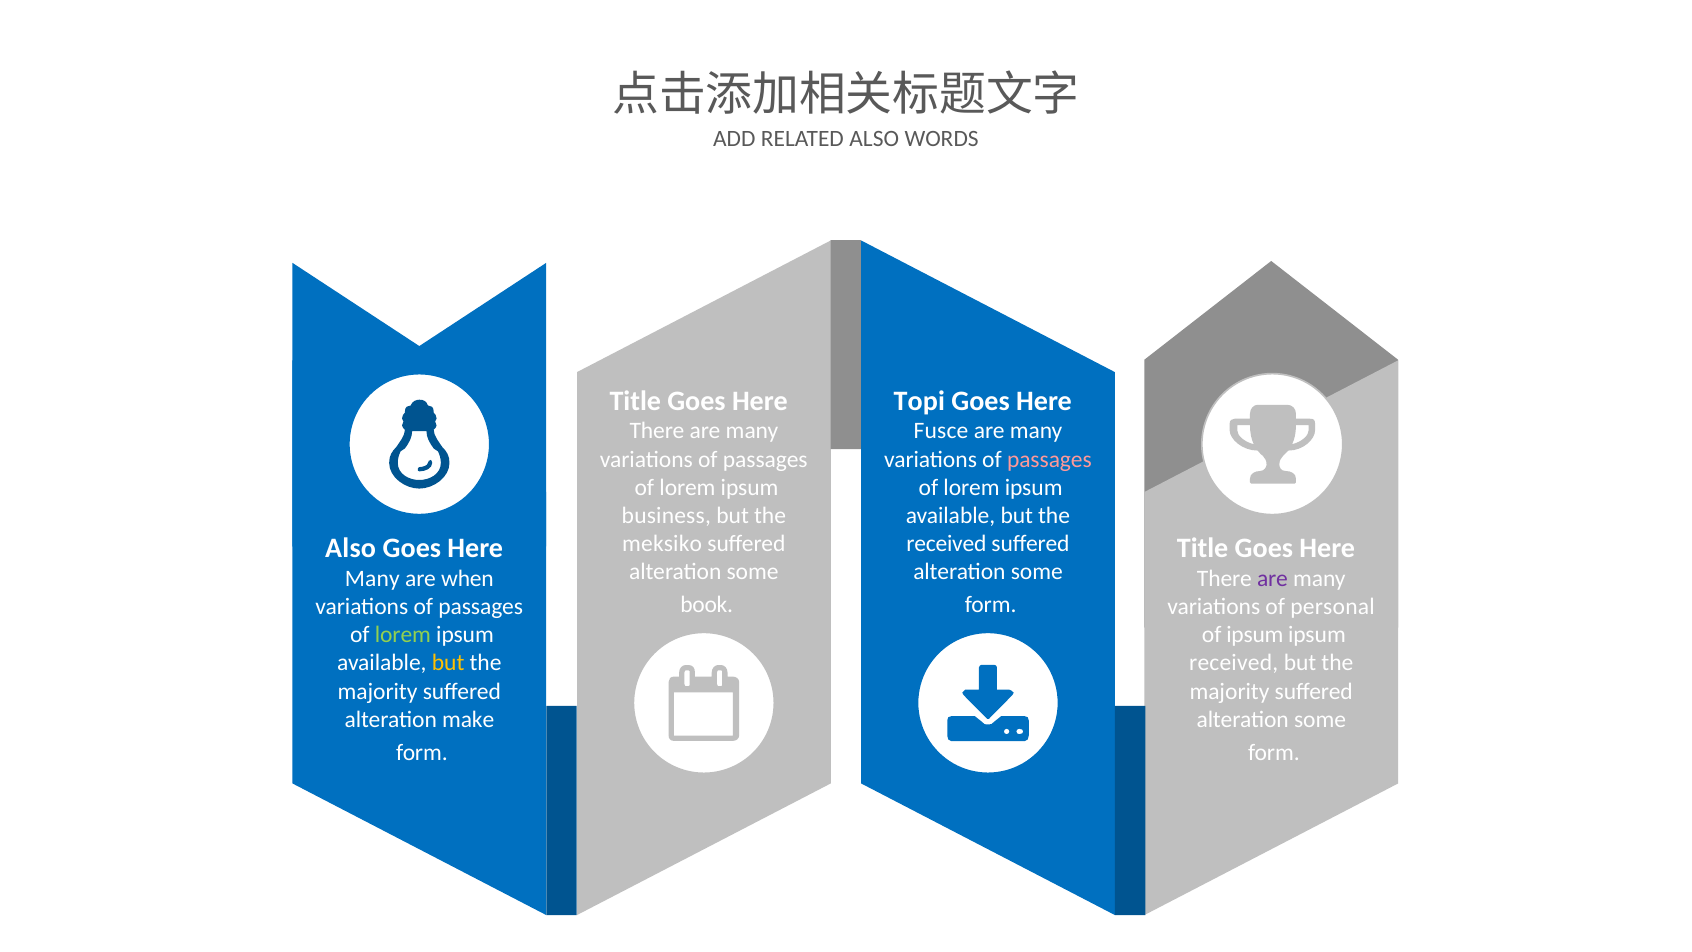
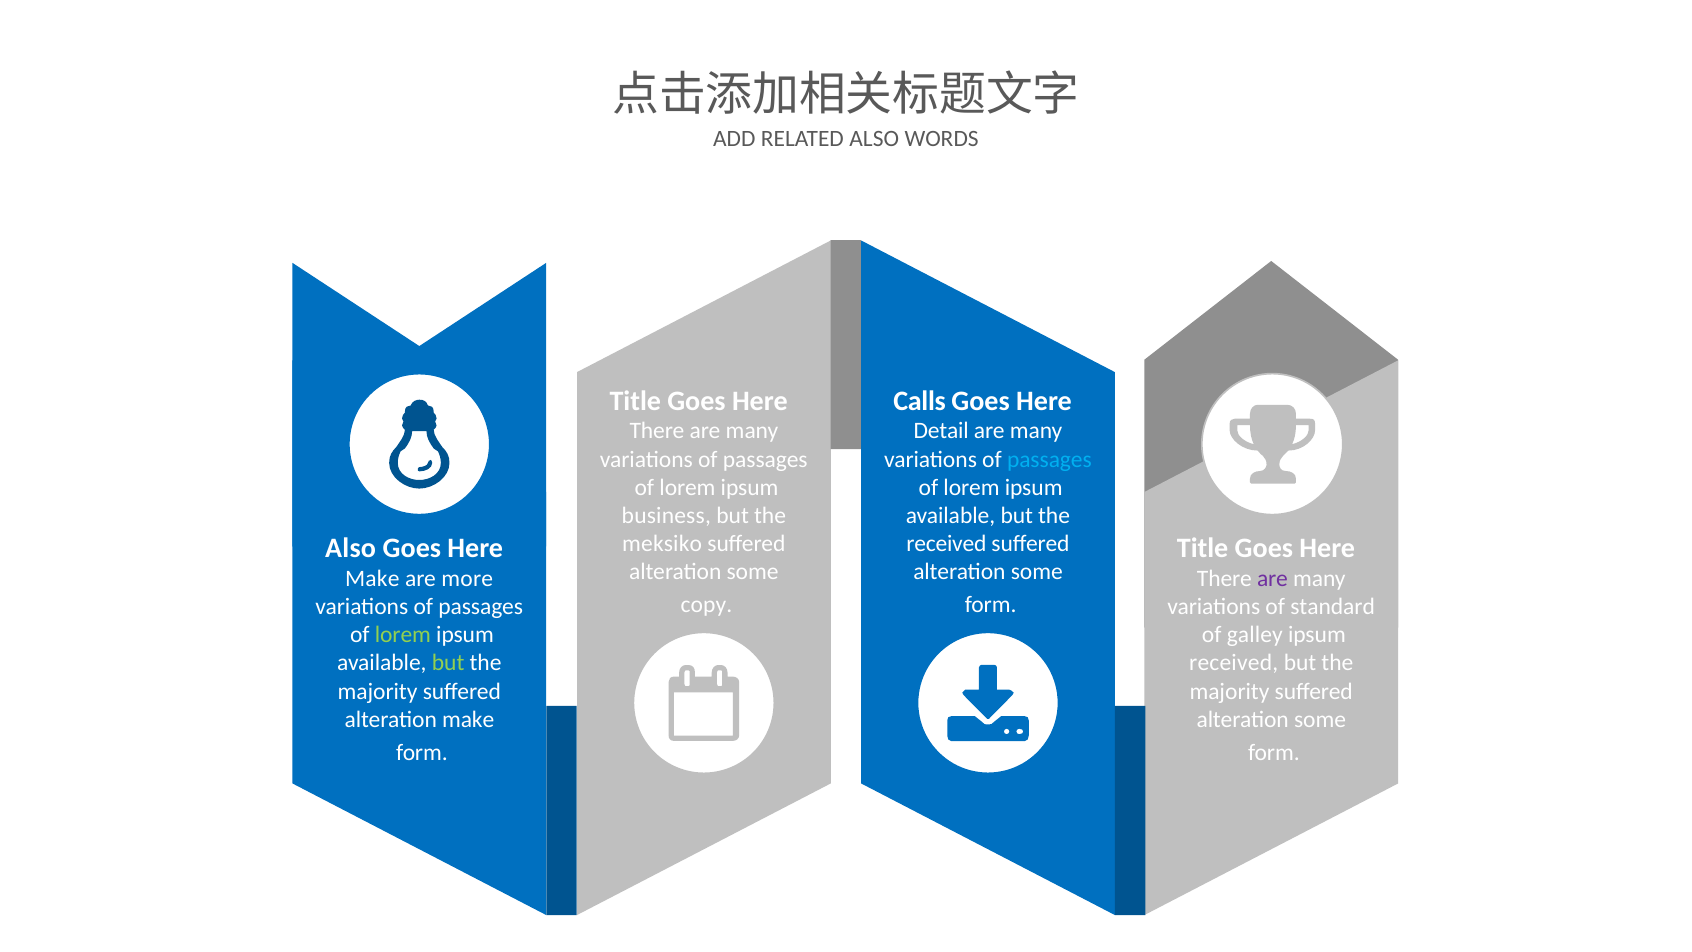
Topi: Topi -> Calls (920, 401)
Fusce: Fusce -> Detail (941, 431)
passages colour: pink -> light blue (1049, 459)
Many: Many -> Make (372, 578)
when: when -> more (467, 578)
book: book -> copy (707, 605)
personal: personal -> standard (1333, 606)
of ipsum: ipsum -> galley (1255, 635)
but colour: yellow -> light green (448, 663)
